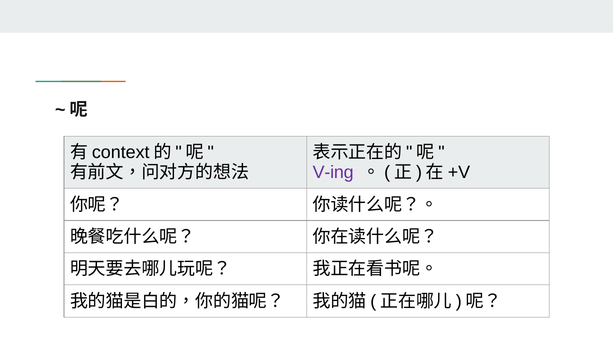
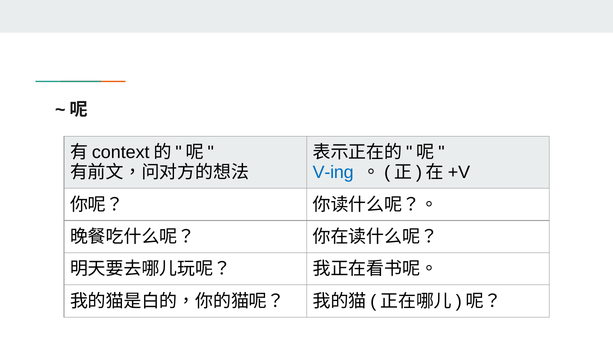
V-ing colour: purple -> blue (333, 172)
